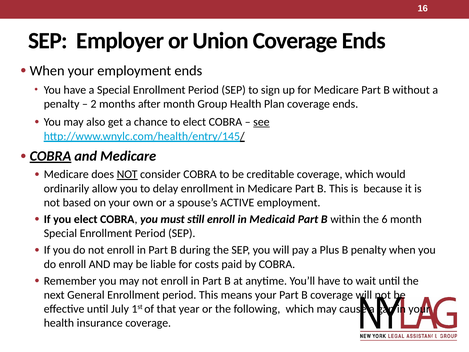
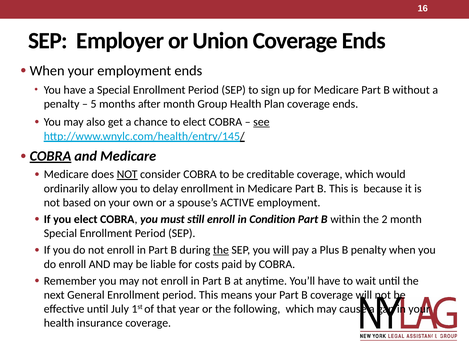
2: 2 -> 5 (94, 104)
Medicaid: Medicaid -> Condition (272, 219)
6: 6 -> 2 (385, 219)
the underline: none -> present (221, 250)
